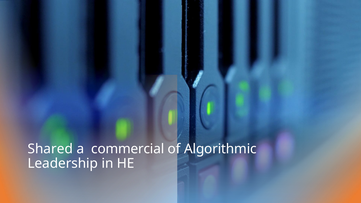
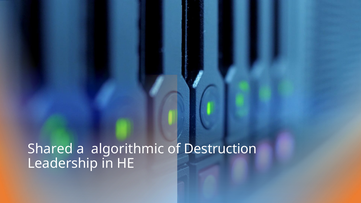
commercial: commercial -> algorithmic (128, 149)
Algorithmic: Algorithmic -> Destruction (220, 149)
